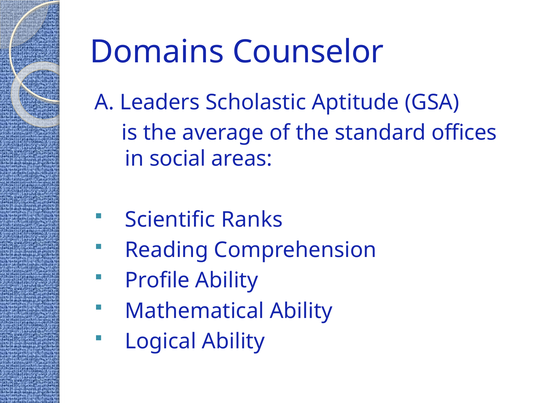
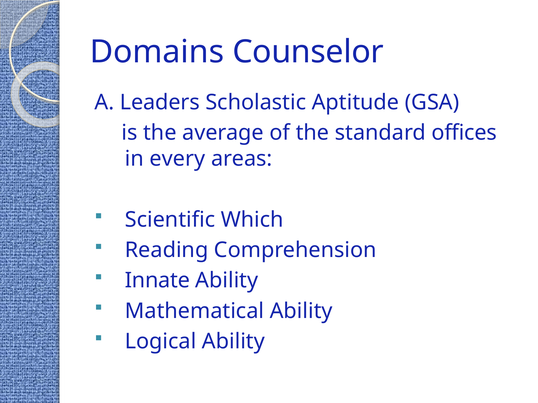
social: social -> every (177, 159)
Ranks: Ranks -> Which (252, 220)
Profile: Profile -> Innate (157, 281)
